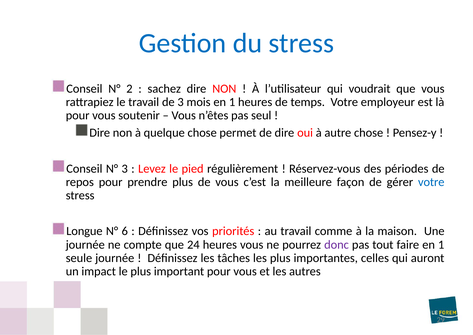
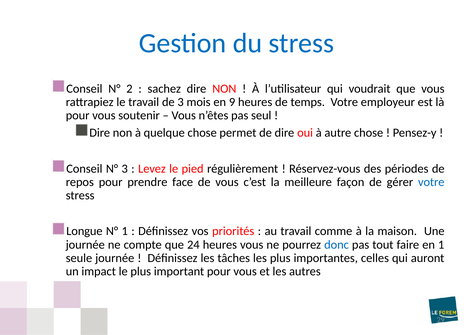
mois en 1: 1 -> 9 (232, 102)
prendre plus: plus -> face (183, 182)
N° 6: 6 -> 1 (125, 231)
donc colour: purple -> blue (337, 244)
